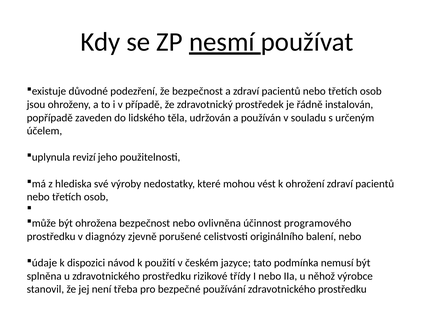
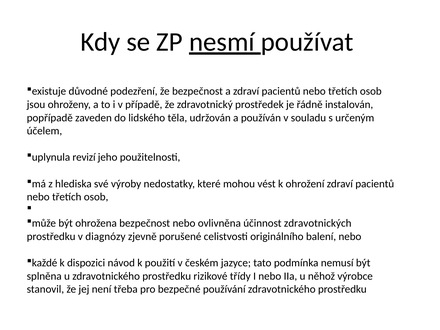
programového: programového -> zdravotnických (318, 223)
údaje: údaje -> každé (45, 263)
